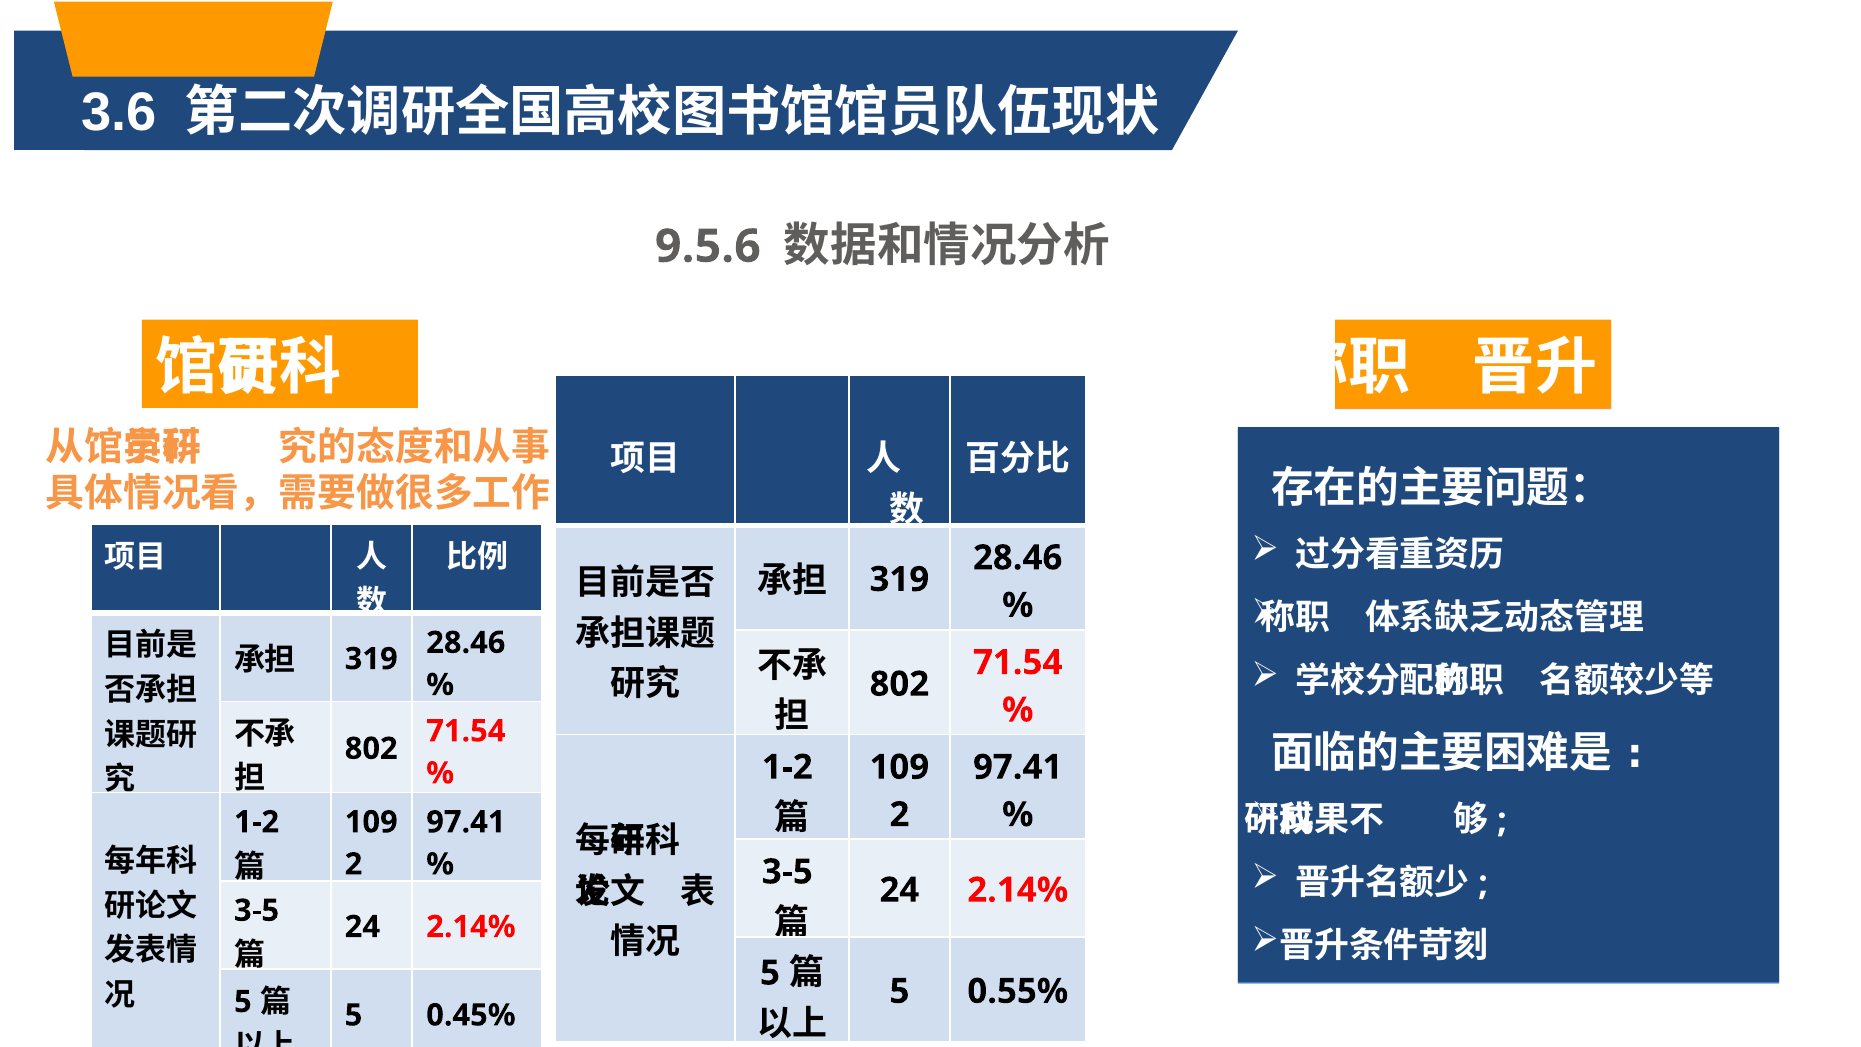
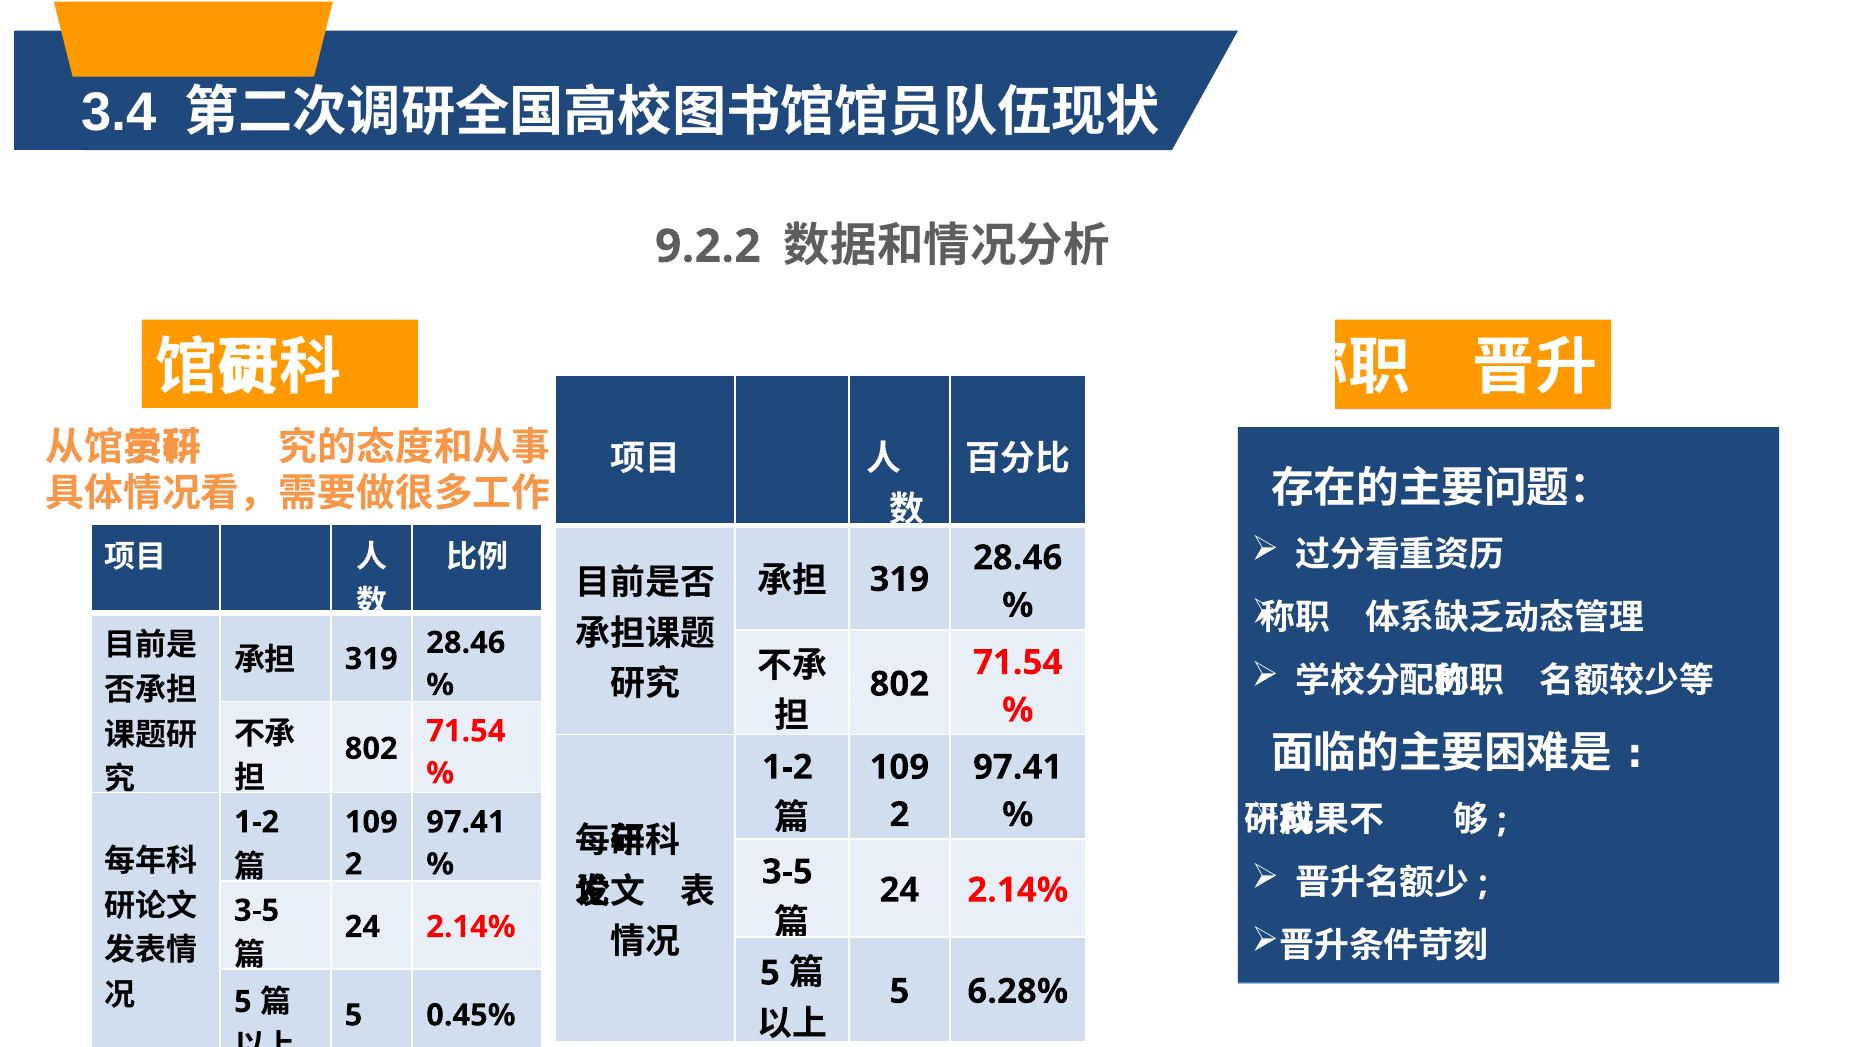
3.6: 3.6 -> 3.4 (119, 112)
9.5.6: 9.5.6 -> 9.2.2 (708, 246)
0.55%: 0.55% -> 6.28% (1018, 991)
